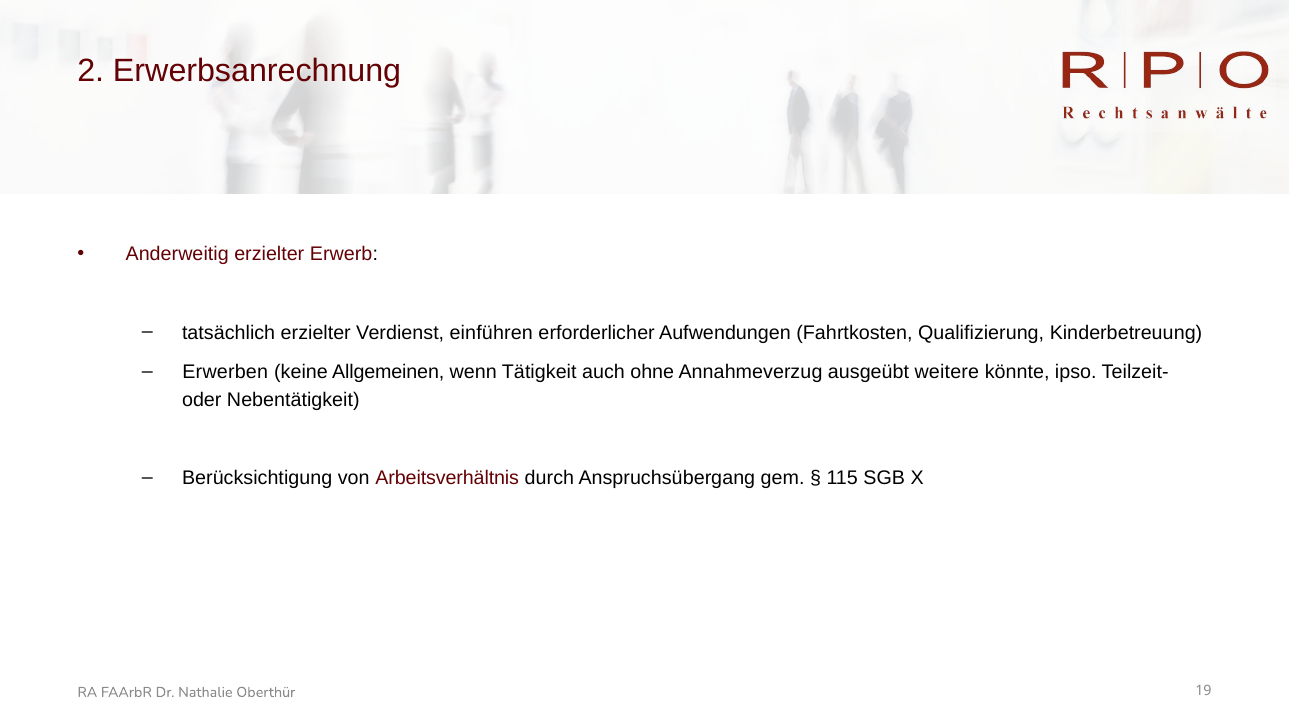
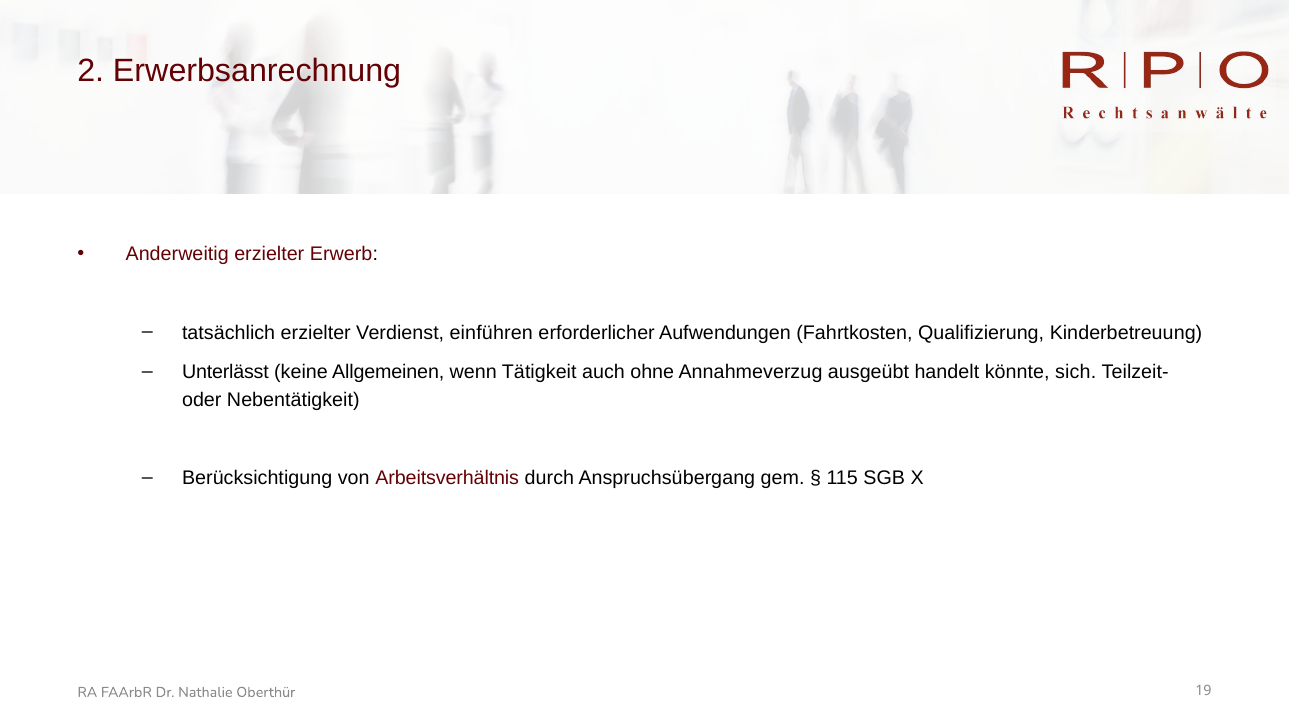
Erwerben: Erwerben -> Unterlässt (225, 372)
weitere: weitere -> handelt (947, 372)
ipso: ipso -> sich (1076, 372)
